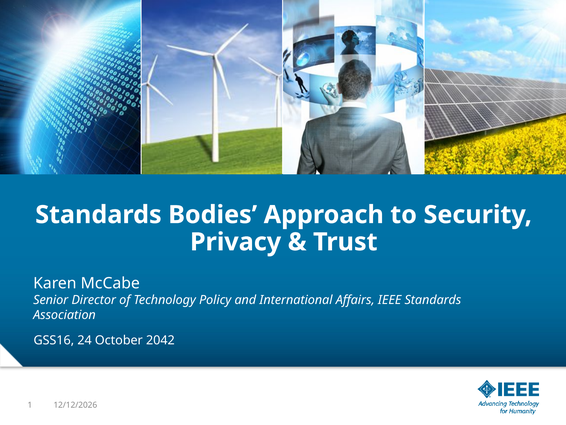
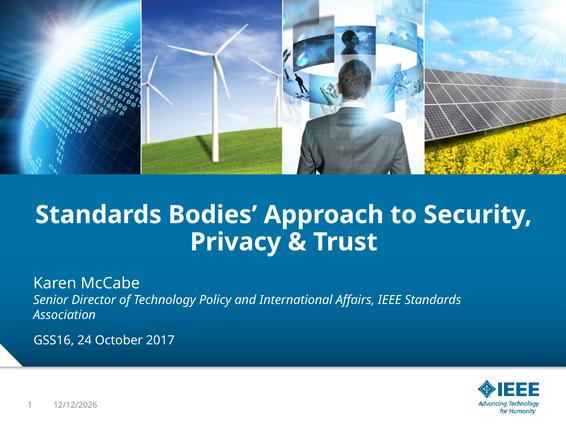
2042: 2042 -> 2017 (160, 340)
